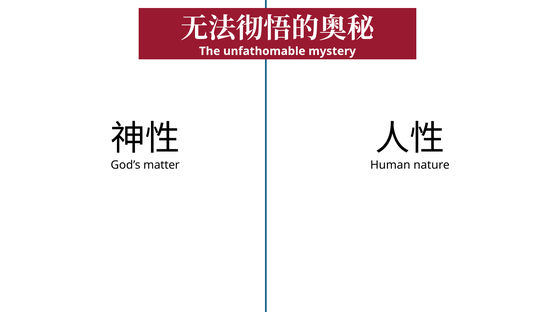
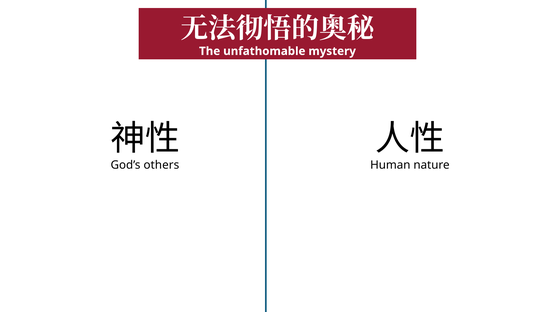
matter: matter -> others (161, 165)
